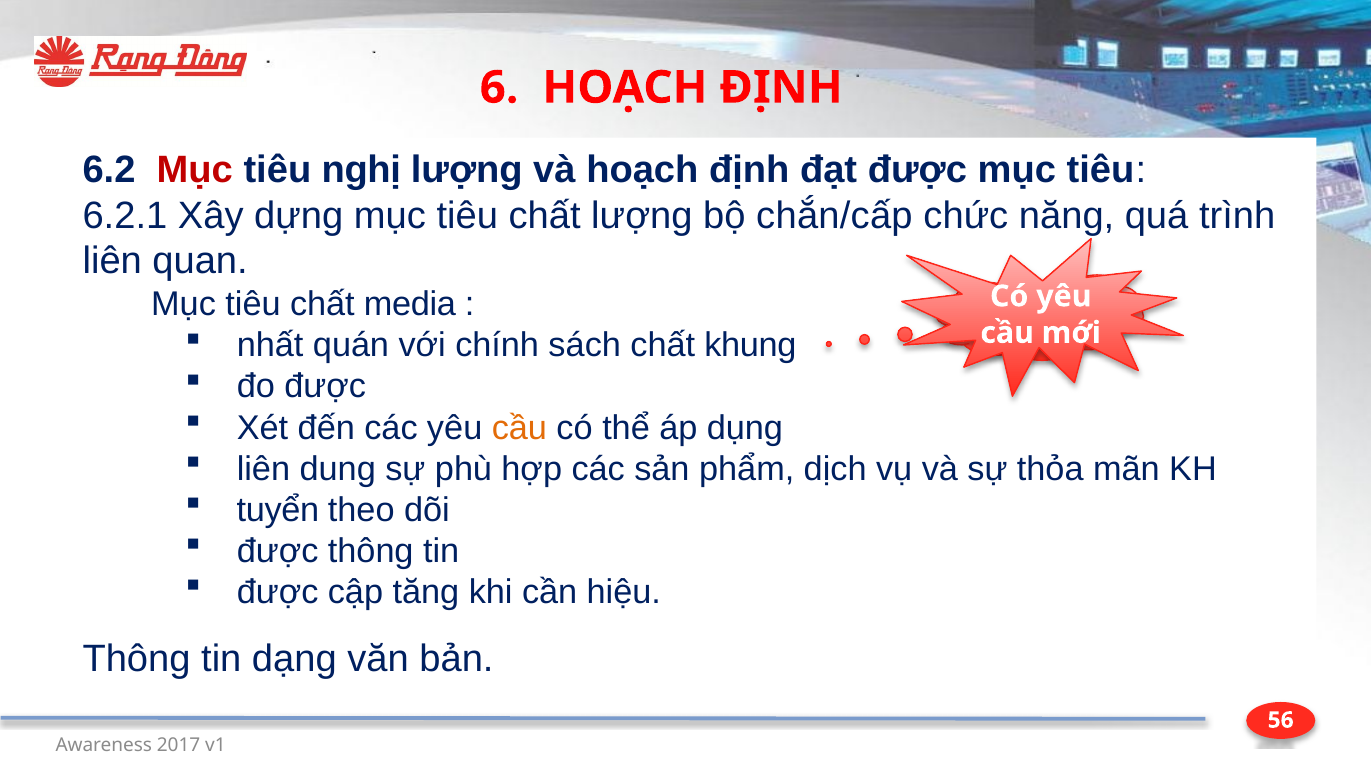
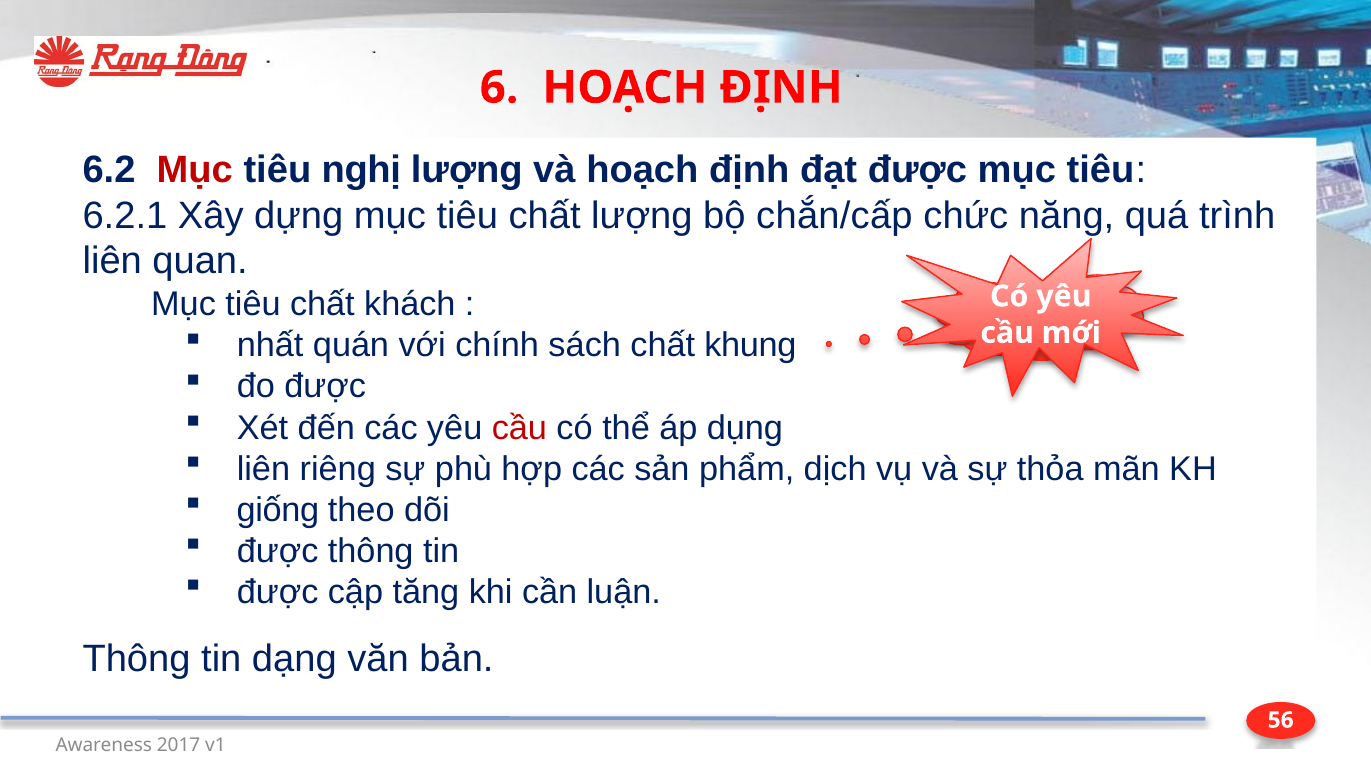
media: media -> khách (410, 304)
cầu colour: orange -> red (519, 428)
dung: dung -> riêng (338, 469)
tuyển: tuyển -> giống (278, 510)
hiệu: hiệu -> luận (624, 592)
